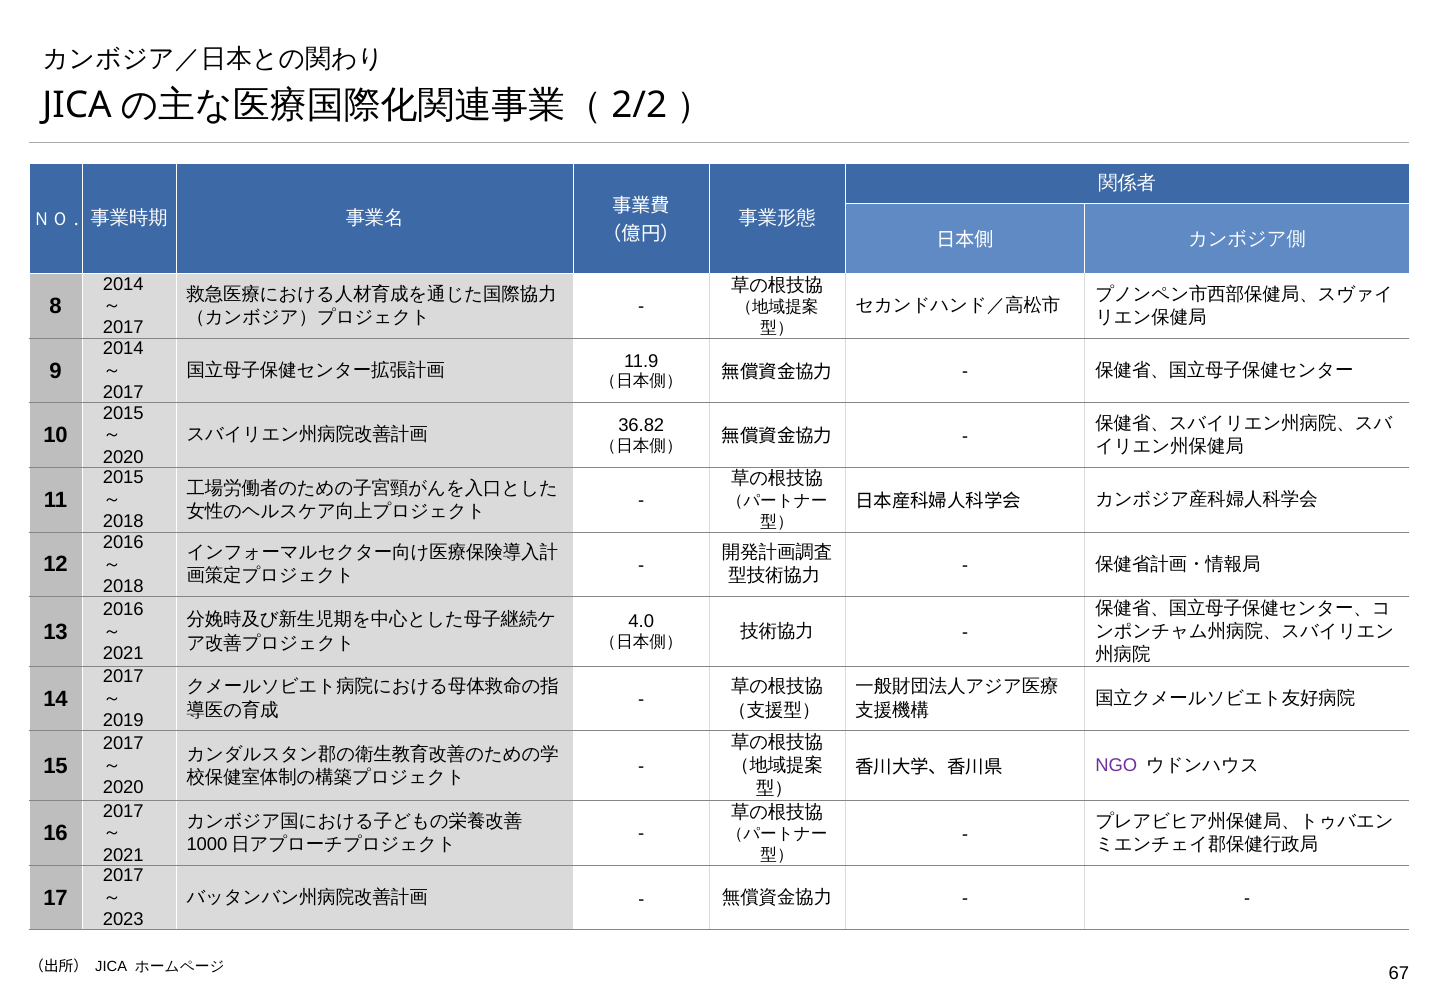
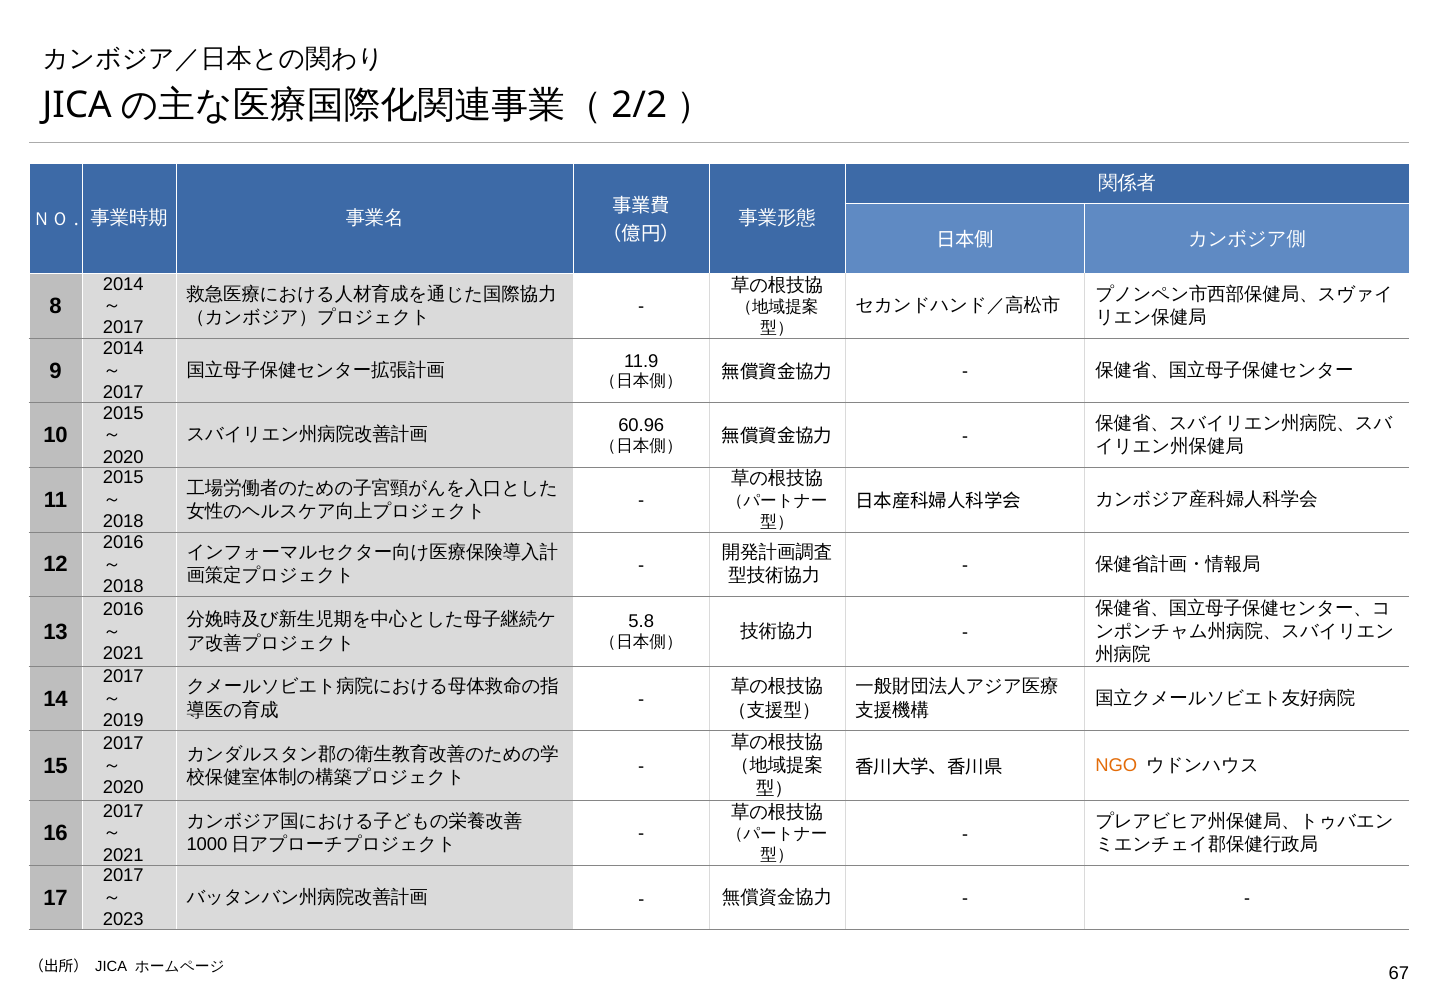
36.82: 36.82 -> 60.96 (641, 426)
4.0: 4.0 -> 5.8 (641, 622)
NGO colour: purple -> orange (1116, 766)
